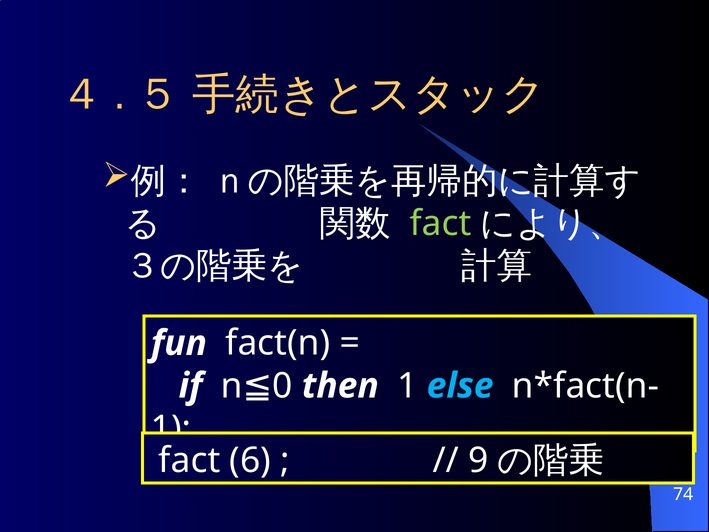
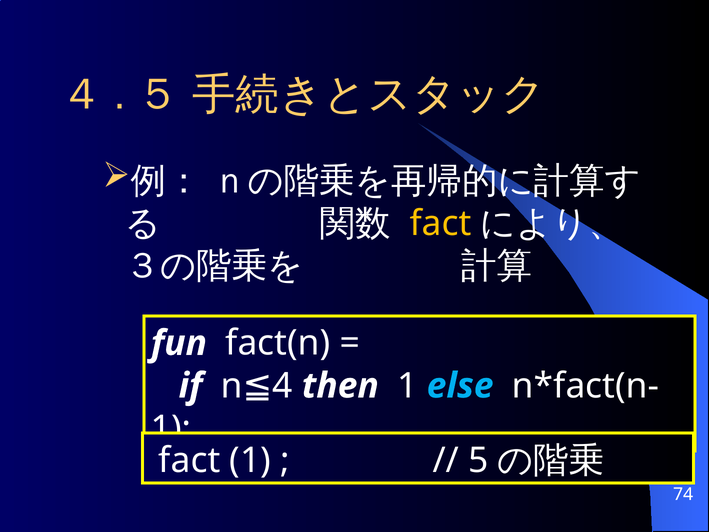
fact colour: light green -> yellow (440, 224)
0: 0 -> 4 (282, 386)
fact 6: 6 -> 1 (250, 460)
9: 9 -> 5 (479, 460)
